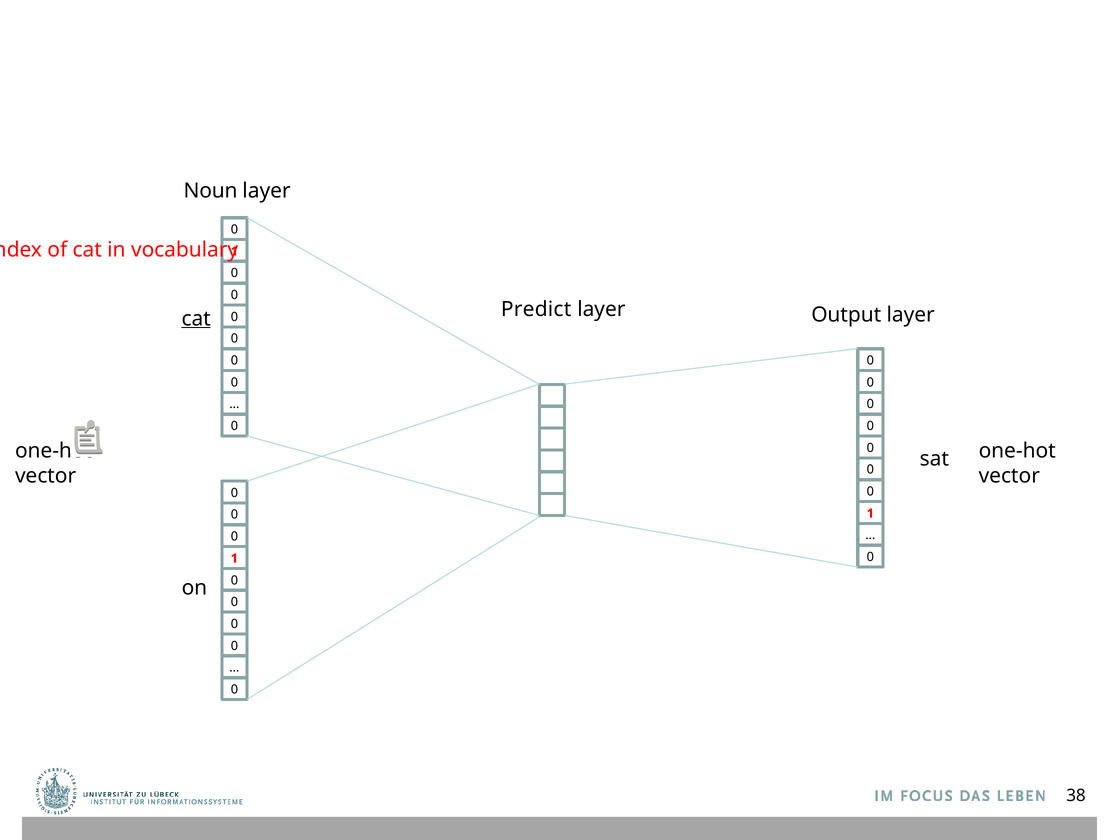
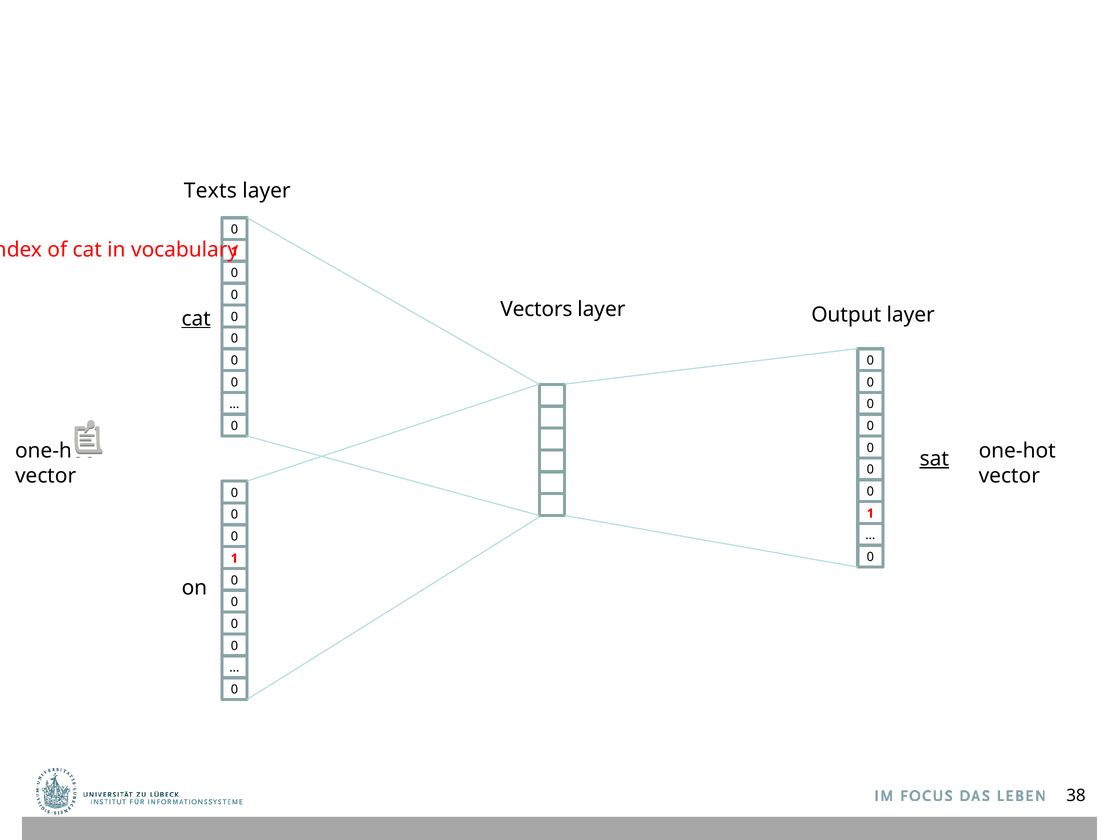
Noun: Noun -> Texts (210, 191)
Predict: Predict -> Vectors (536, 309)
sat underline: none -> present (934, 458)
